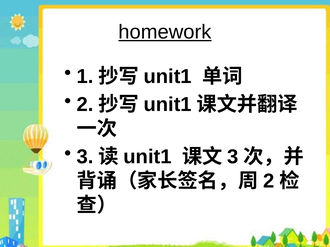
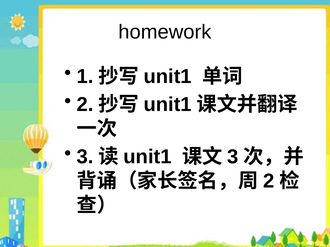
homework underline: present -> none (165, 32)
